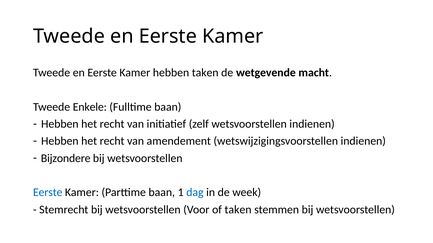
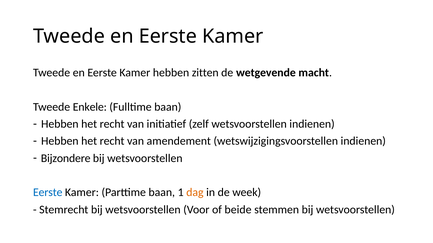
hebben taken: taken -> zitten (205, 73)
dag colour: blue -> orange (195, 193)
of taken: taken -> beide (238, 210)
